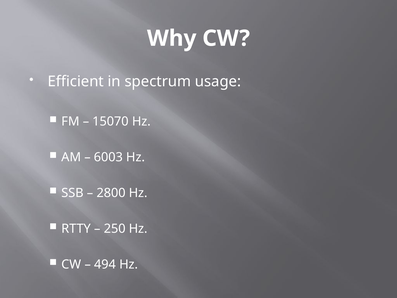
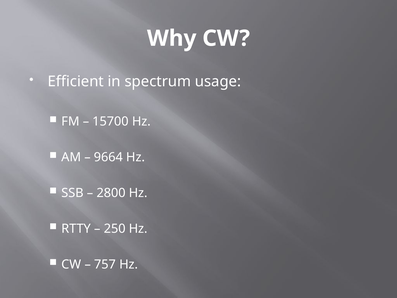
15070: 15070 -> 15700 (111, 121)
6003: 6003 -> 9664 (108, 157)
494: 494 -> 757 (105, 264)
